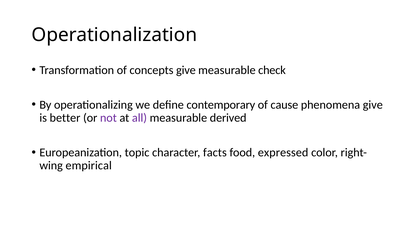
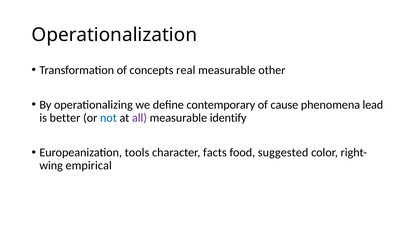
concepts give: give -> real (186, 70)
check: check -> other (272, 70)
phenomena give: give -> lead (373, 105)
not colour: purple -> blue (108, 118)
derived: derived -> identify (228, 118)
topic: topic -> tools (137, 153)
expressed: expressed -> suggested (283, 153)
